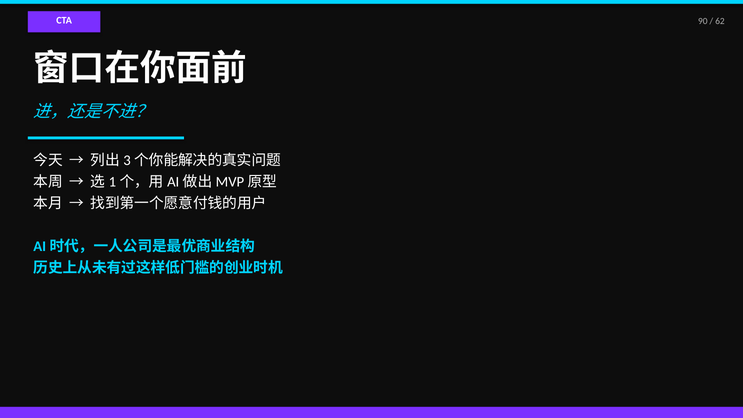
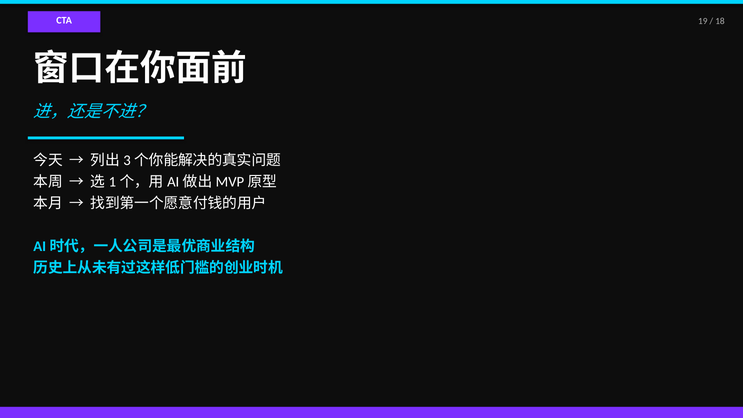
90: 90 -> 19 (703, 21)
62: 62 -> 18 (720, 21)
